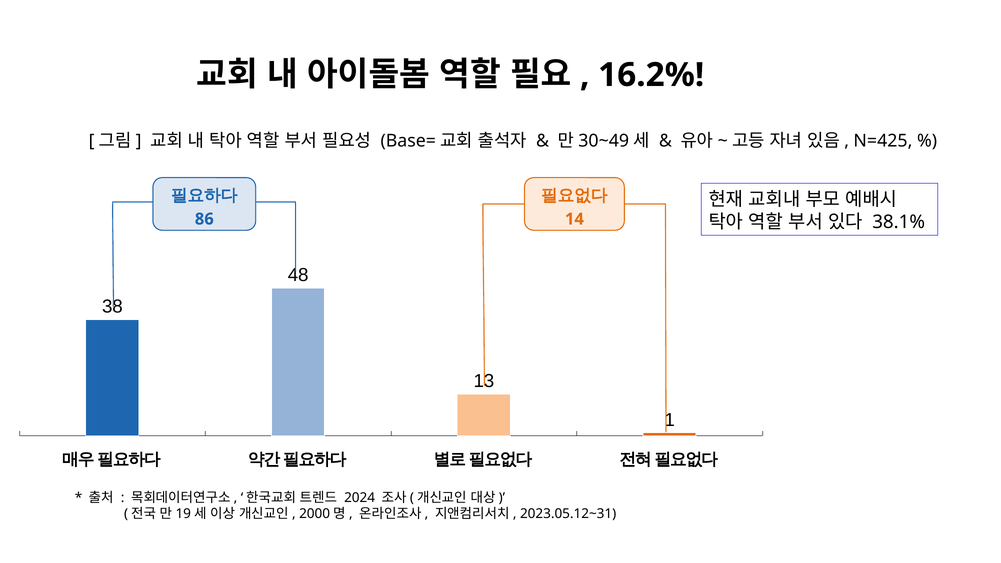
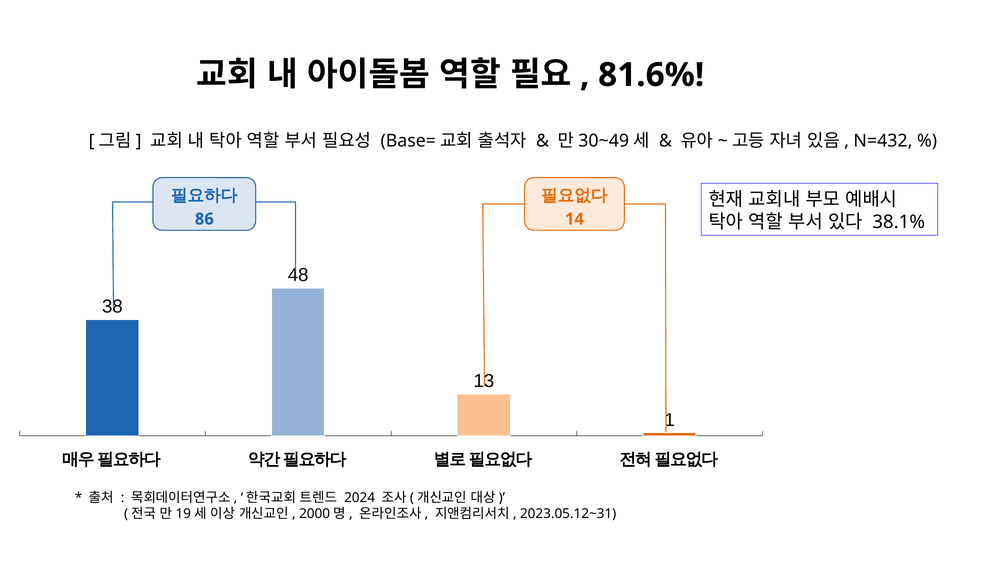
16.2%: 16.2% -> 81.6% (651, 75)
N=425: N=425 -> N=432 (883, 141)
